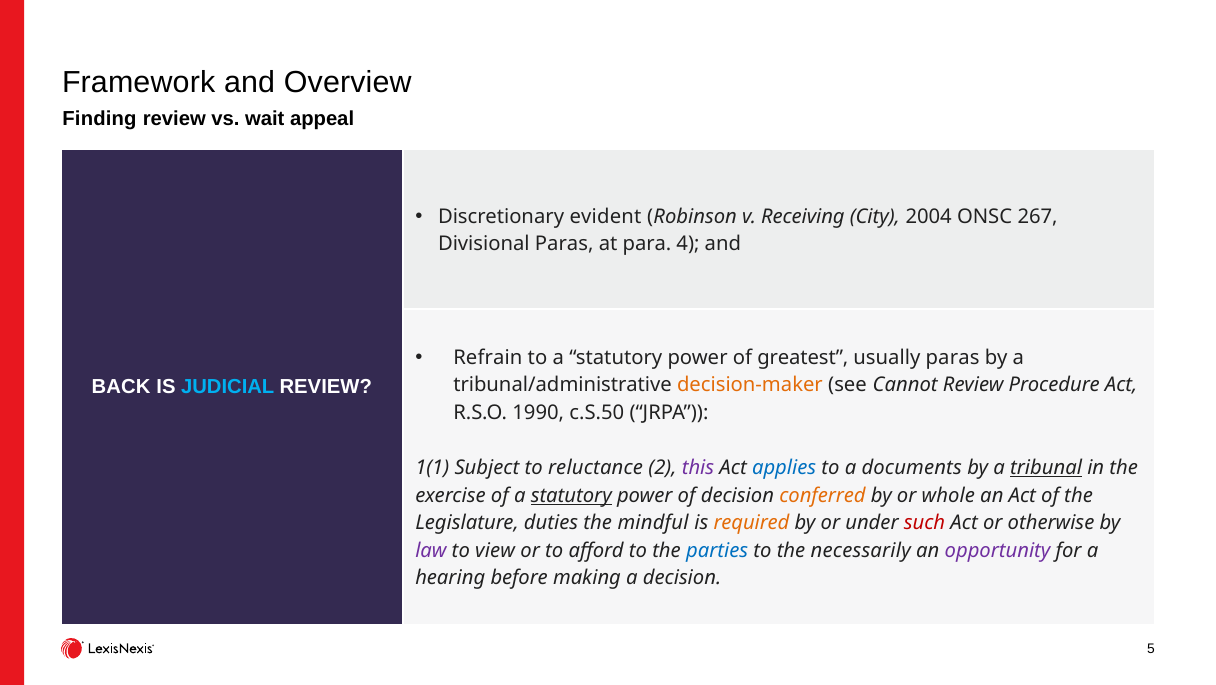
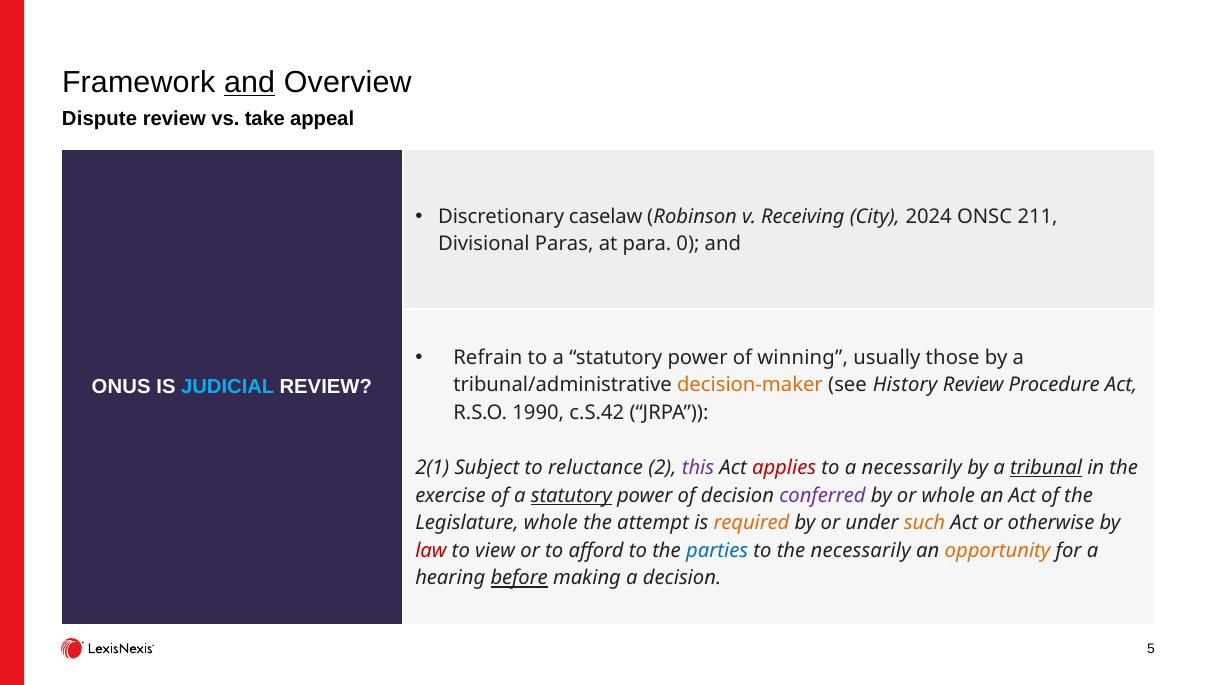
and underline: none -> present (249, 82)
Finding: Finding -> Dispute (100, 119)
wait: wait -> take (265, 119)
evident: evident -> caselaw (606, 216)
2004: 2004 -> 2024 (929, 216)
267: 267 -> 211 (1038, 216)
4: 4 -> 0 (688, 244)
greatest: greatest -> winning (803, 357)
usually paras: paras -> those (953, 357)
BACK: BACK -> ONUS (121, 387)
Cannot: Cannot -> History (905, 385)
c.S.50: c.S.50 -> c.S.42 (597, 413)
1(1: 1(1 -> 2(1 (432, 468)
applies colour: blue -> red (784, 468)
a documents: documents -> necessarily (912, 468)
conferred colour: orange -> purple (823, 495)
Legislature duties: duties -> whole (551, 523)
mindful: mindful -> attempt (653, 523)
such colour: red -> orange (925, 523)
law colour: purple -> red (431, 550)
opportunity colour: purple -> orange (998, 550)
before underline: none -> present (519, 578)
